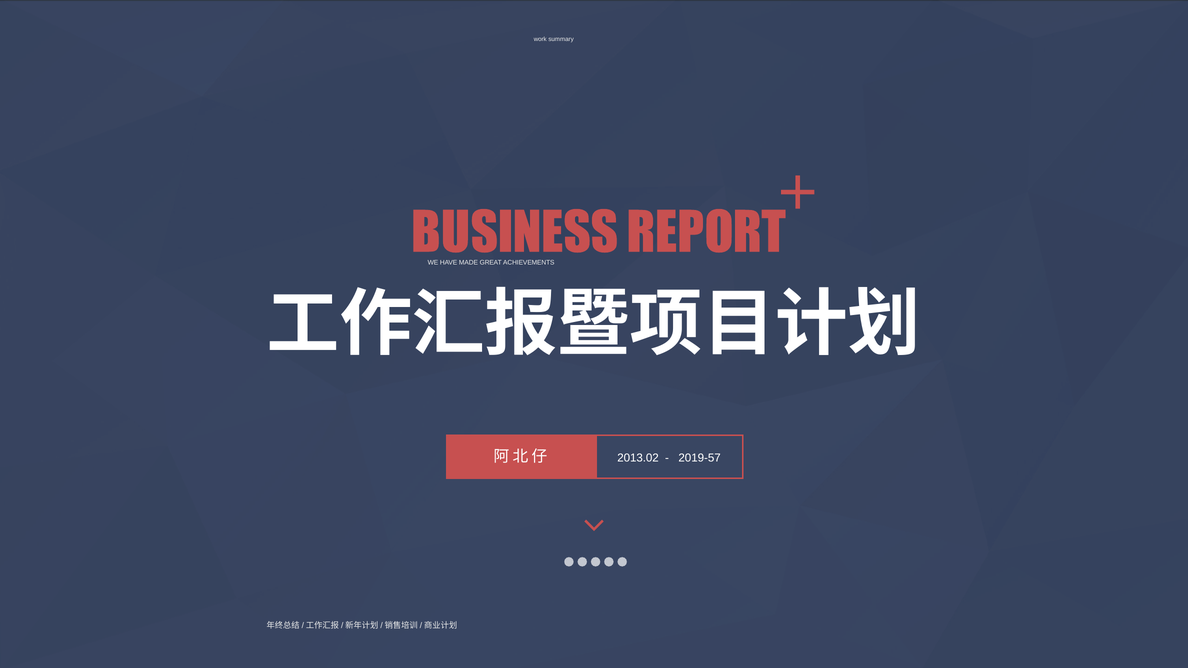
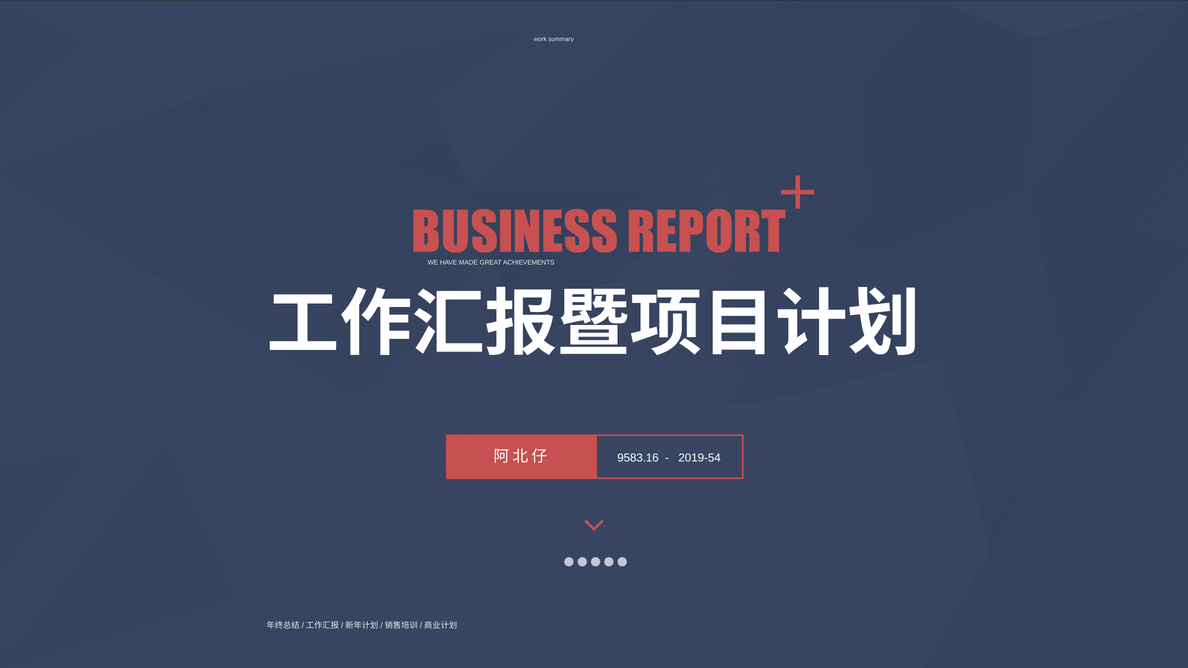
2013.02: 2013.02 -> 9583.16 (638, 458)
2019-57: 2019-57 -> 2019-54 (700, 458)
